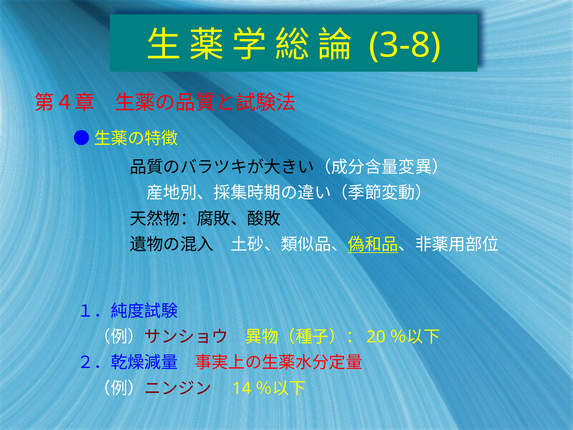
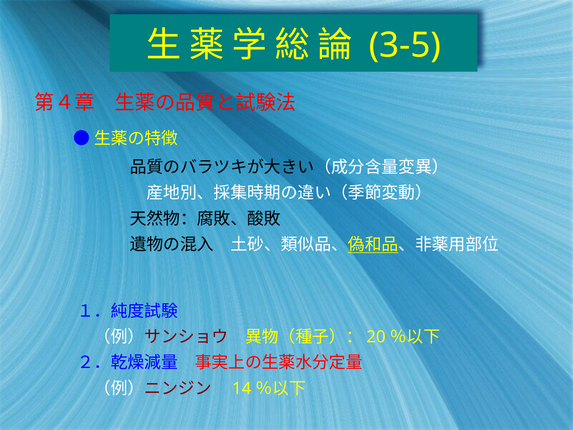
3-8: 3-8 -> 3-5 (405, 45)
